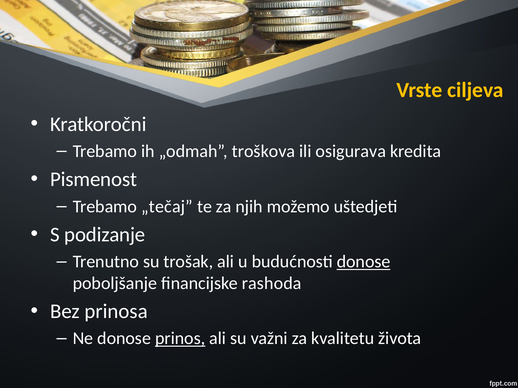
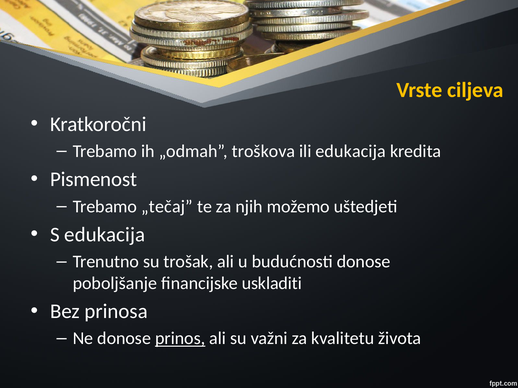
ili osigurava: osigurava -> edukacija (351, 151)
S podizanje: podizanje -> edukacija (105, 235)
donose underline: present -> none (364, 262)
rashoda: rashoda -> uskladiti (272, 284)
